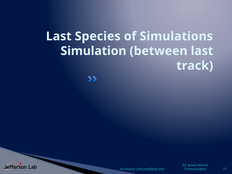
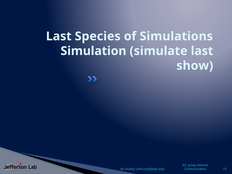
between: between -> simulate (159, 51)
track: track -> show (195, 66)
